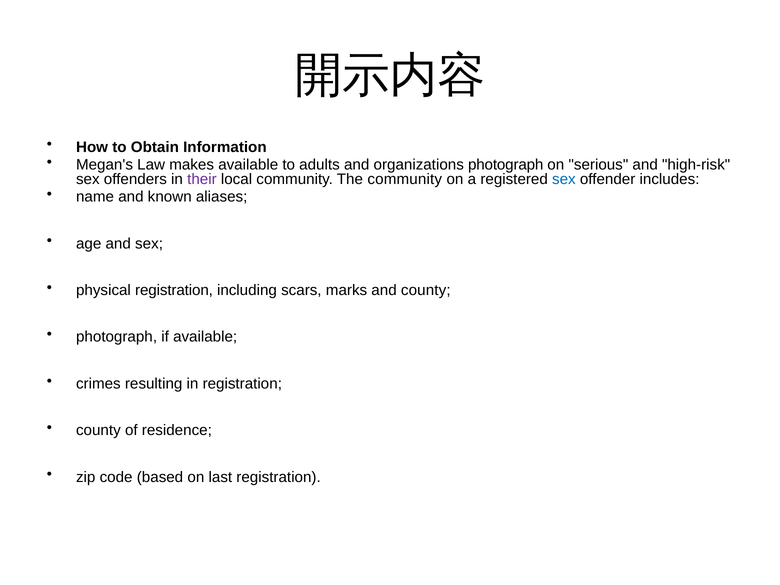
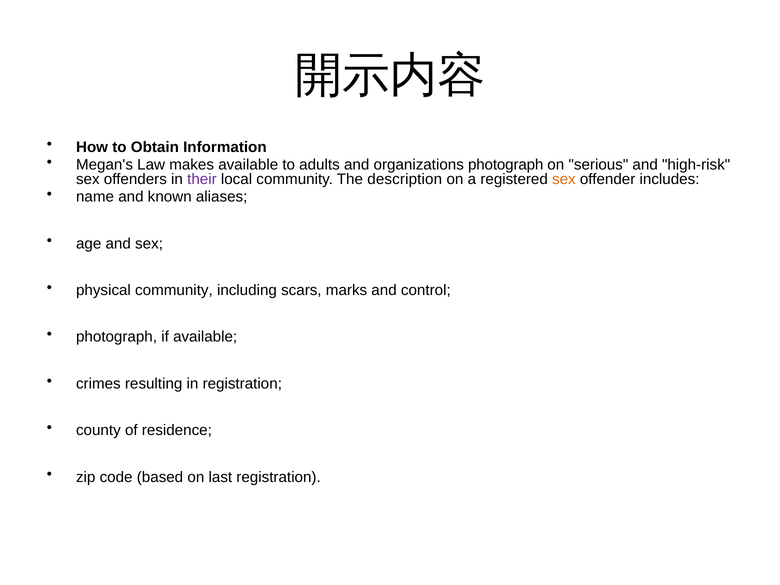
The community: community -> description (405, 179)
sex colour: blue -> orange (564, 179)
physical registration: registration -> community (174, 290)
and county: county -> control (426, 290)
